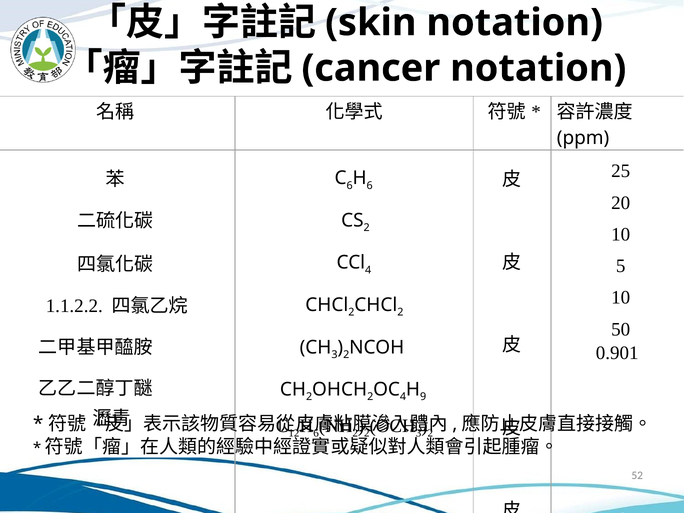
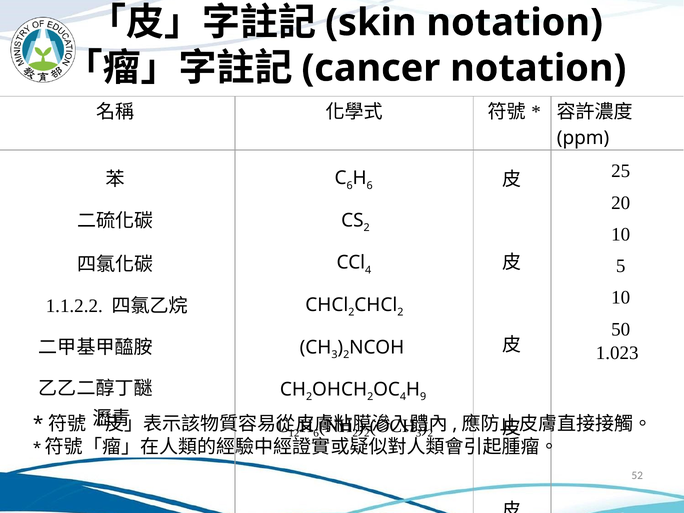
0.901: 0.901 -> 1.023 (617, 353)
